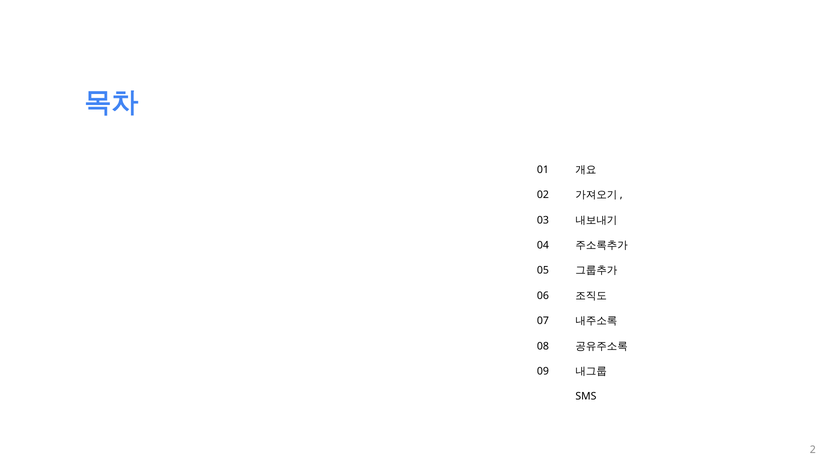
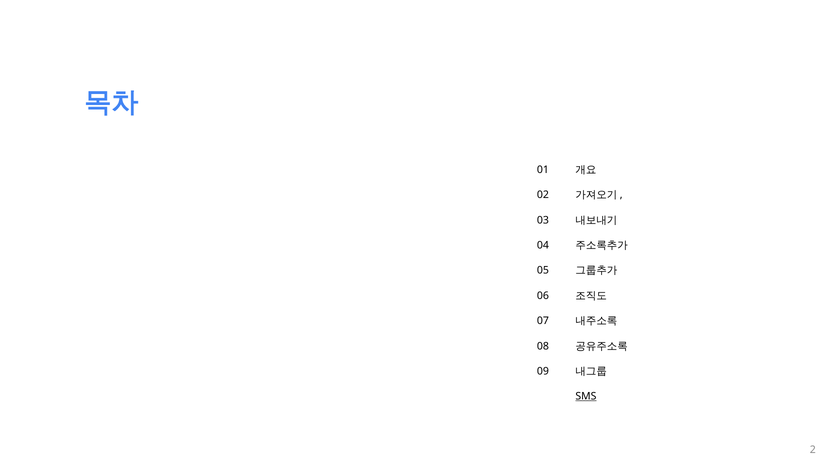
SMS underline: none -> present (586, 396)
